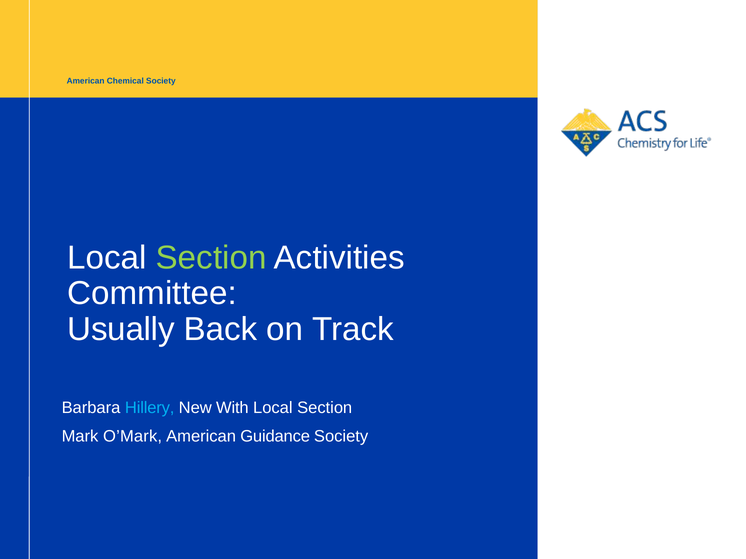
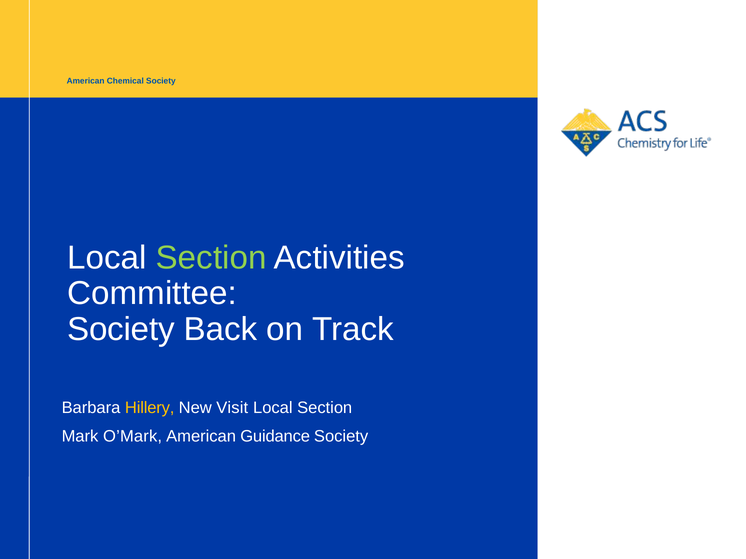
Usually: Usually -> Society (121, 329)
Hillery colour: light blue -> yellow (150, 408)
With: With -> Visit (232, 408)
